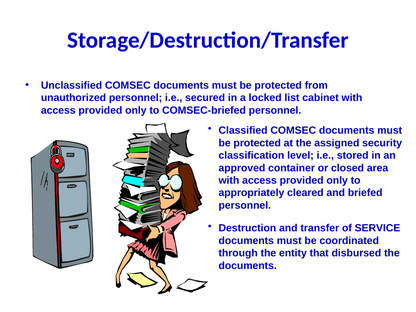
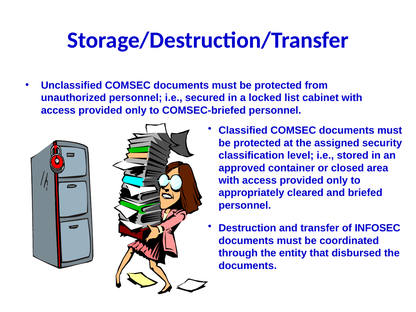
SERVICE: SERVICE -> INFOSEC (378, 228)
